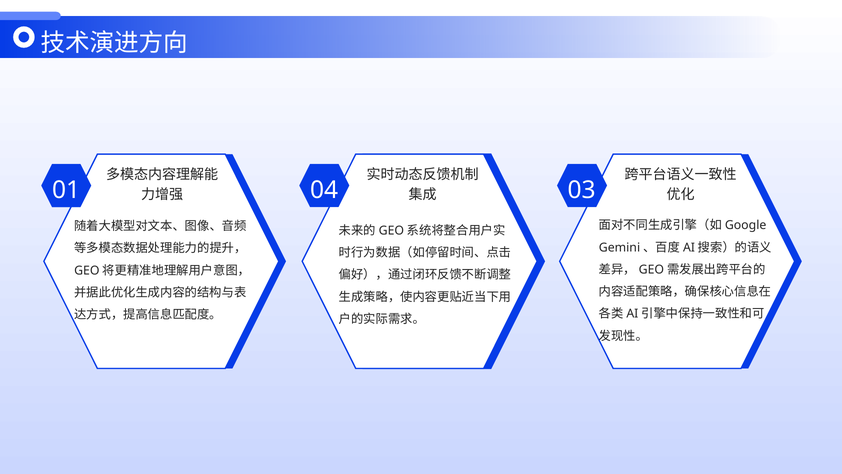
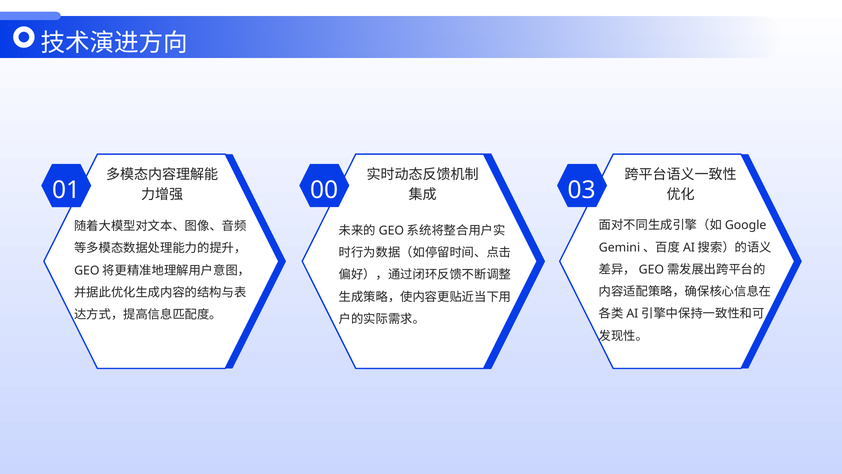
04: 04 -> 00 (324, 190)
